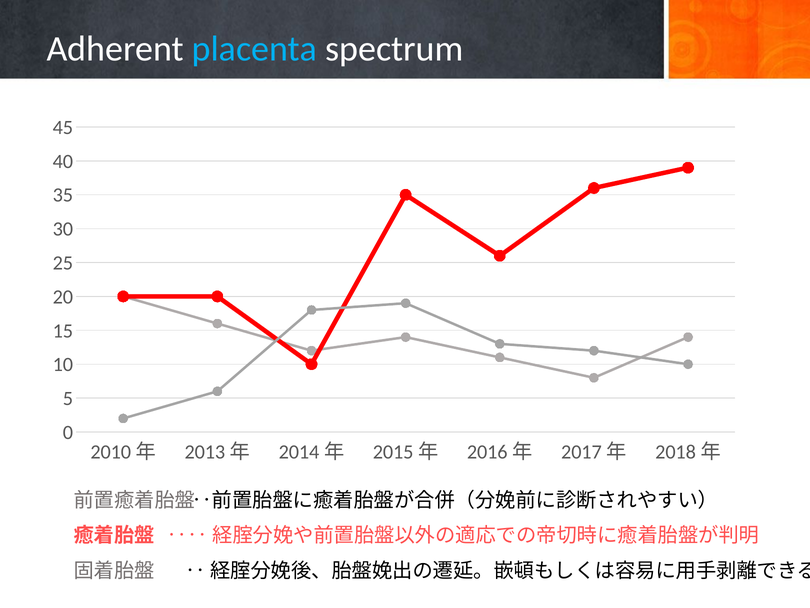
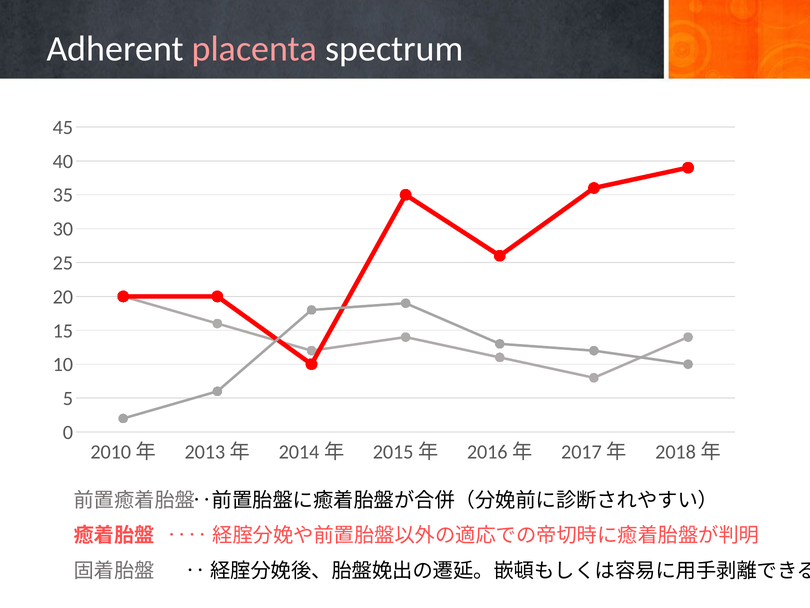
placenta colour: light blue -> pink (255, 49)
